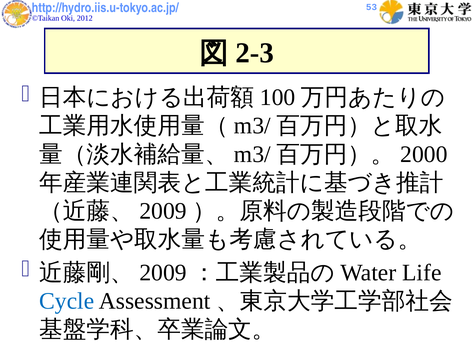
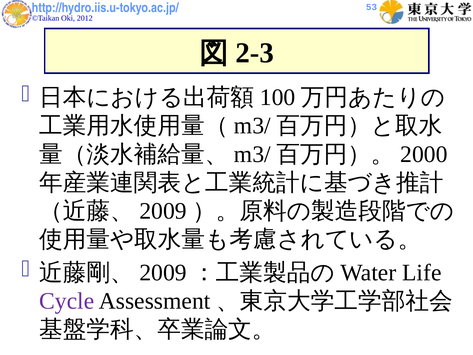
Cycle colour: blue -> purple (67, 301)
